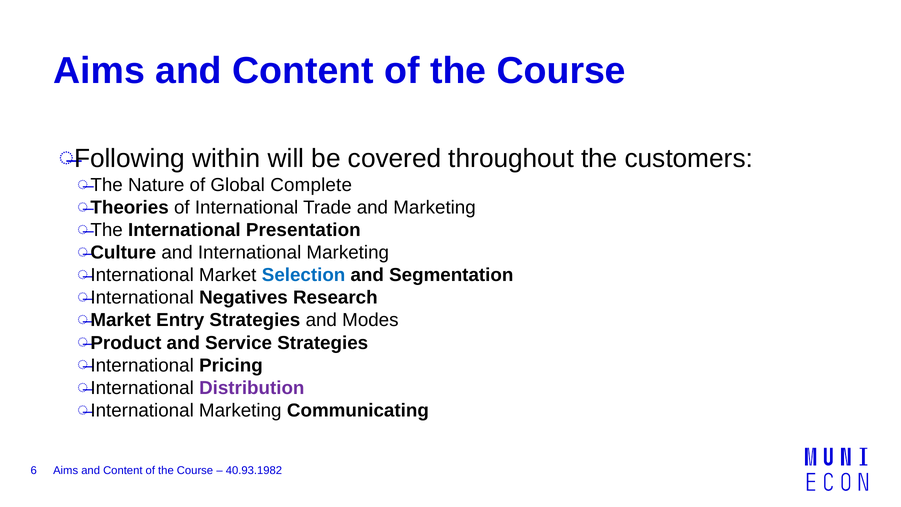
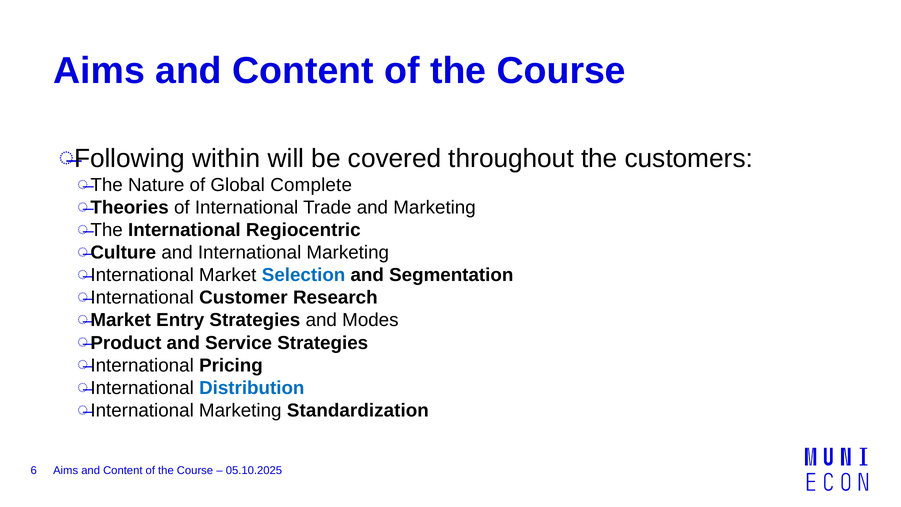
Presentation: Presentation -> Regiocentric (303, 230)
Negatives: Negatives -> Customer (243, 298)
Distribution colour: purple -> blue (252, 388)
Communicating: Communicating -> Standardization (358, 410)
40.93.1982: 40.93.1982 -> 05.10.2025 (254, 470)
